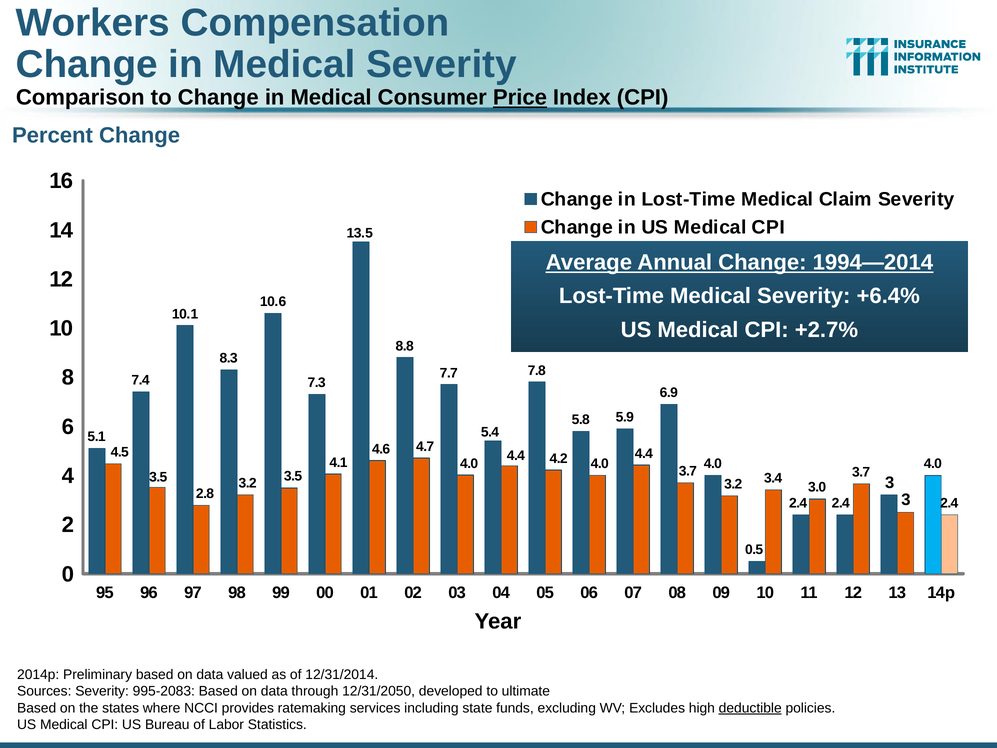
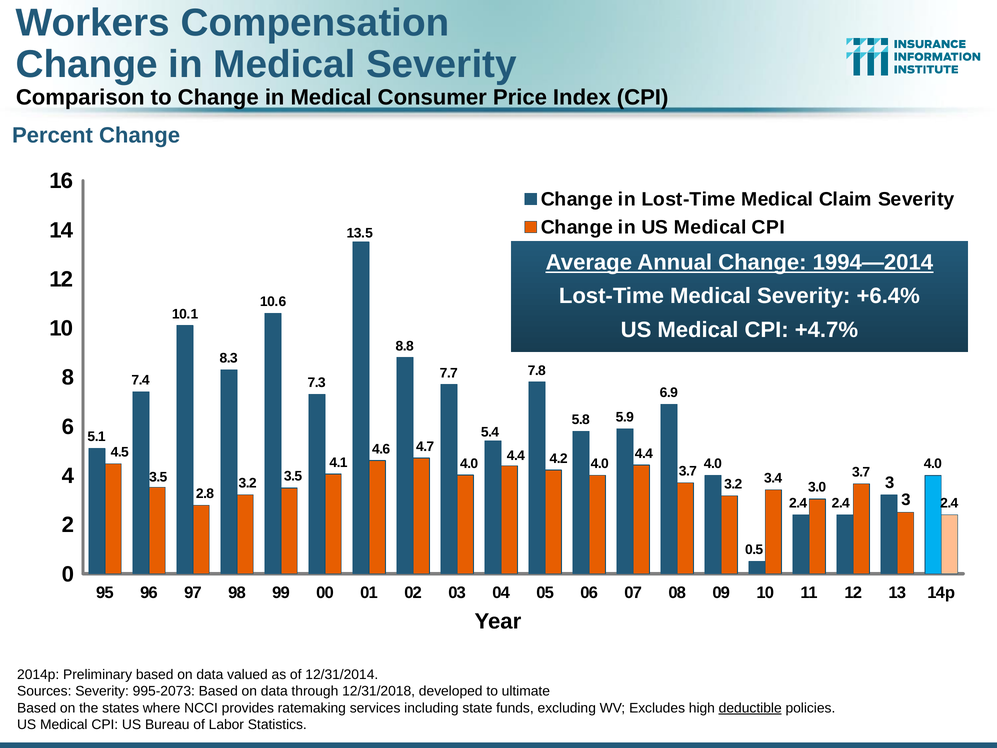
Price underline: present -> none (520, 98)
+2.7%: +2.7% -> +4.7% (826, 330)
995-2083: 995-2083 -> 995-2073 (164, 691)
12/31/2050: 12/31/2050 -> 12/31/2018 (379, 691)
